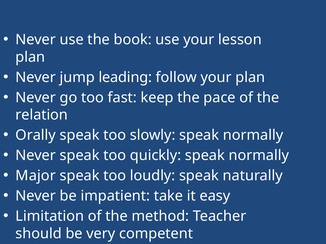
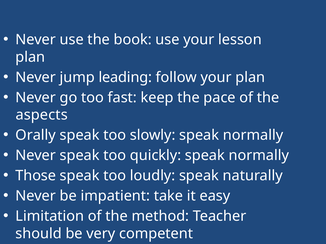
relation: relation -> aspects (42, 115)
Major: Major -> Those (36, 176)
